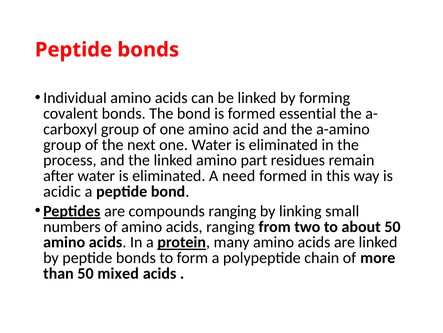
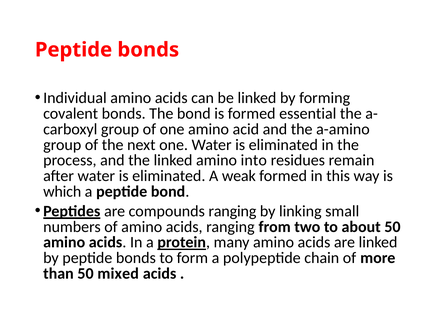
part: part -> into (254, 160)
need: need -> weak (239, 176)
acidic: acidic -> which (62, 191)
